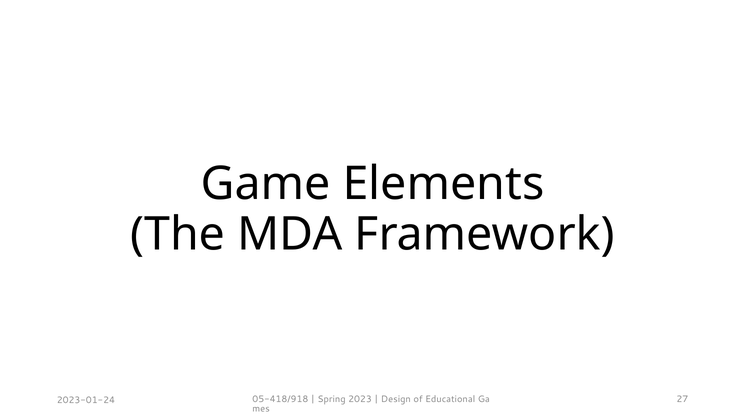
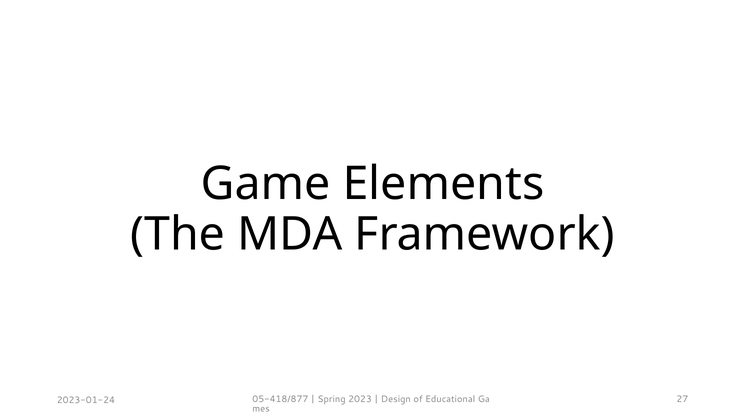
05-418/918: 05-418/918 -> 05-418/877 (280, 399)
